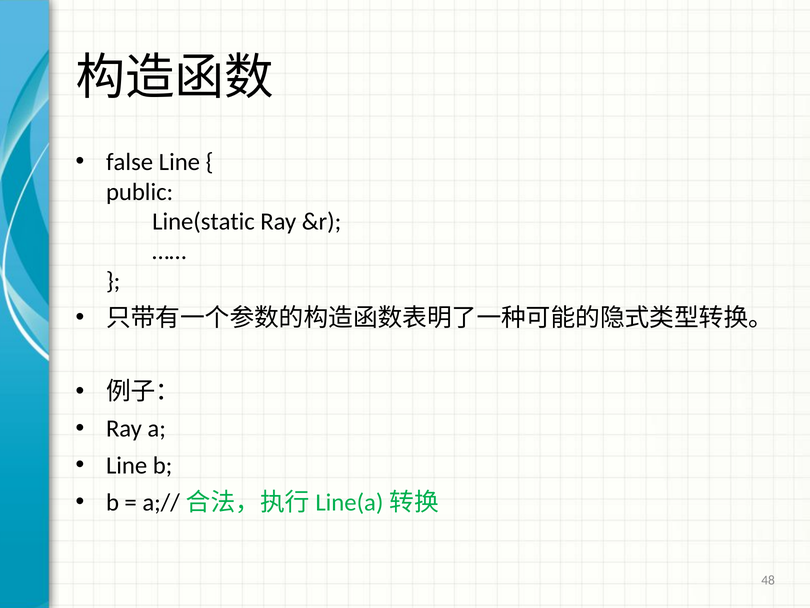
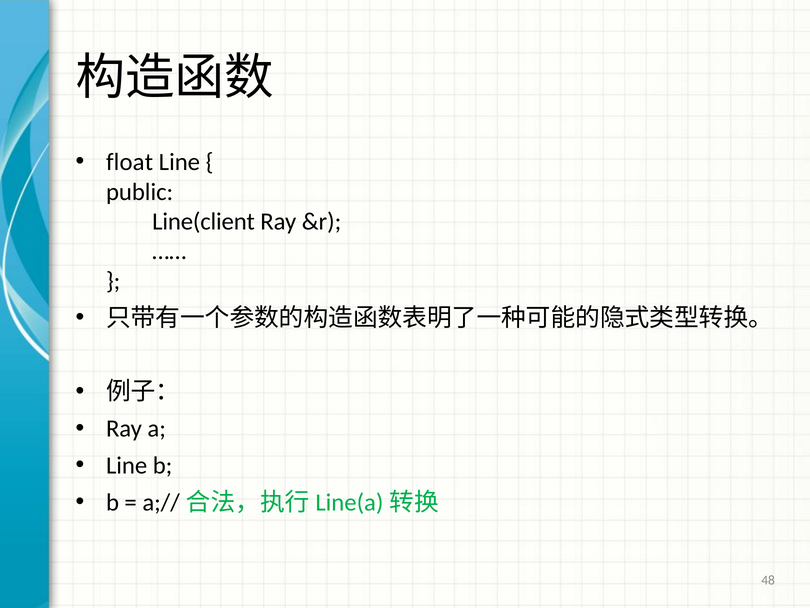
false: false -> float (130, 162)
Line(static: Line(static -> Line(client (204, 221)
